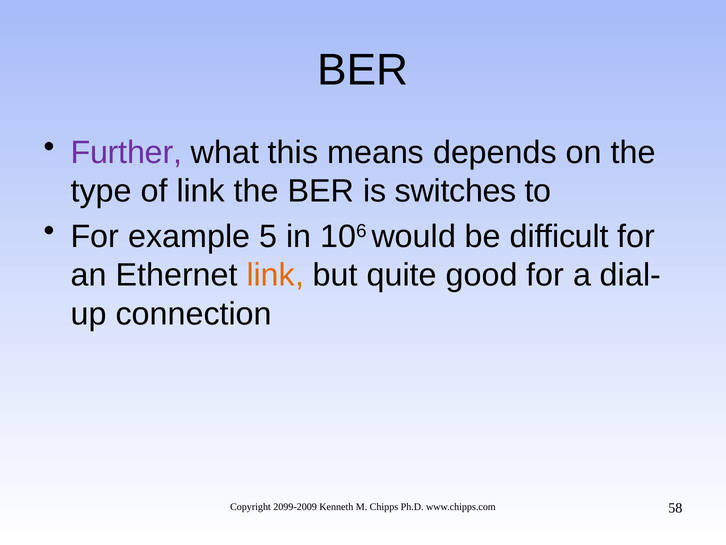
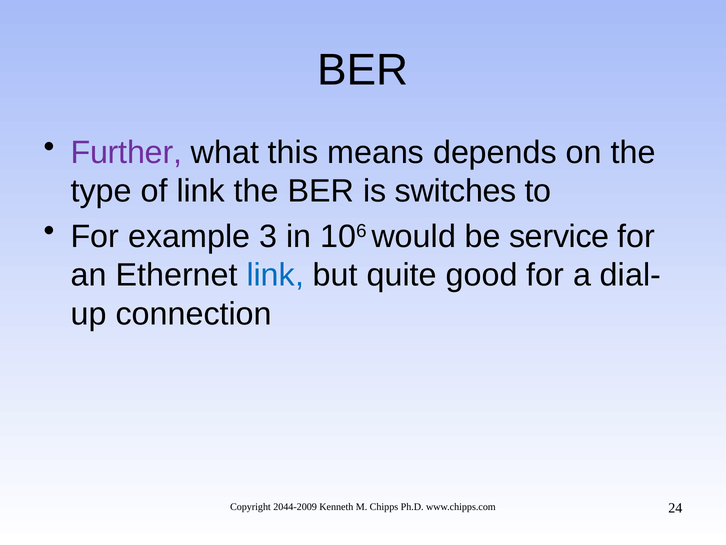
5: 5 -> 3 (268, 236)
difficult: difficult -> service (559, 236)
link colour: orange -> blue (275, 275)
2099-2009: 2099-2009 -> 2044-2009 (295, 506)
58: 58 -> 24 (675, 508)
